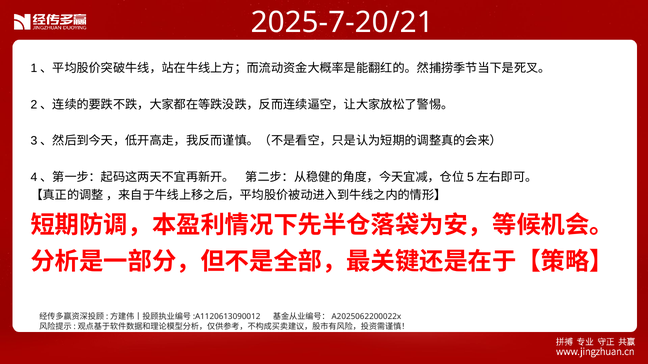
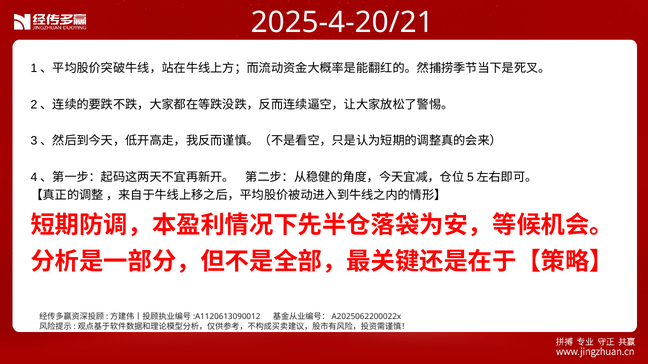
2025-7-20/21: 2025-7-20/21 -> 2025-4-20/21 (342, 22)
